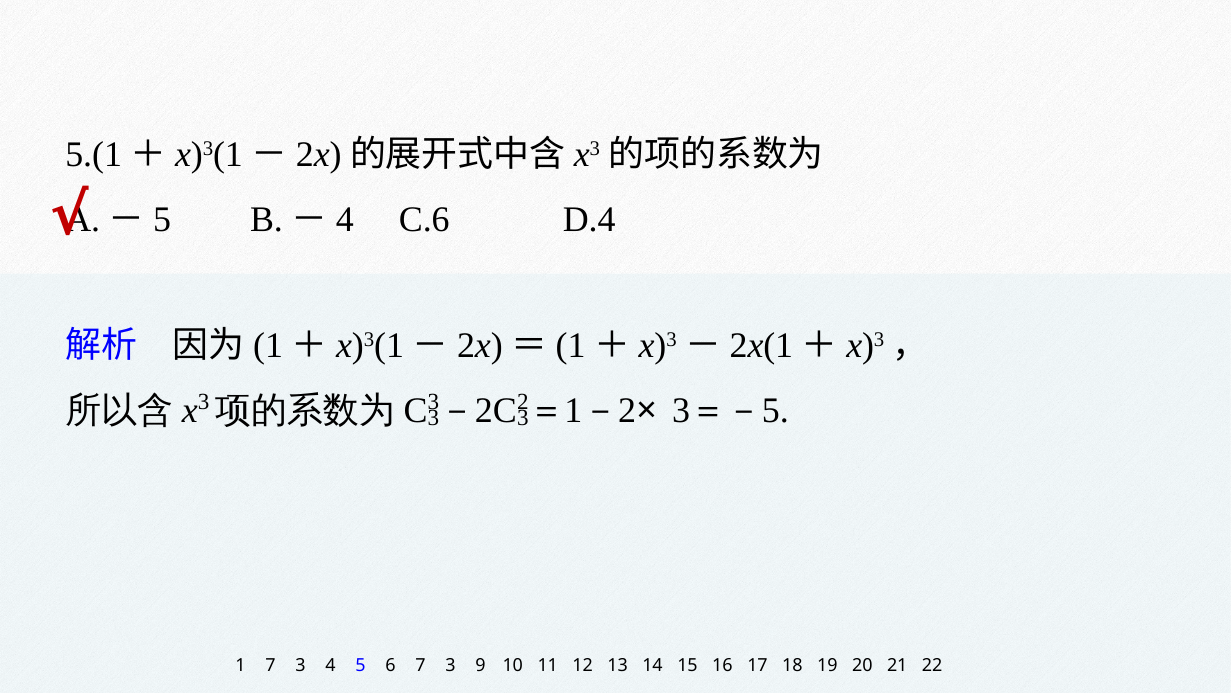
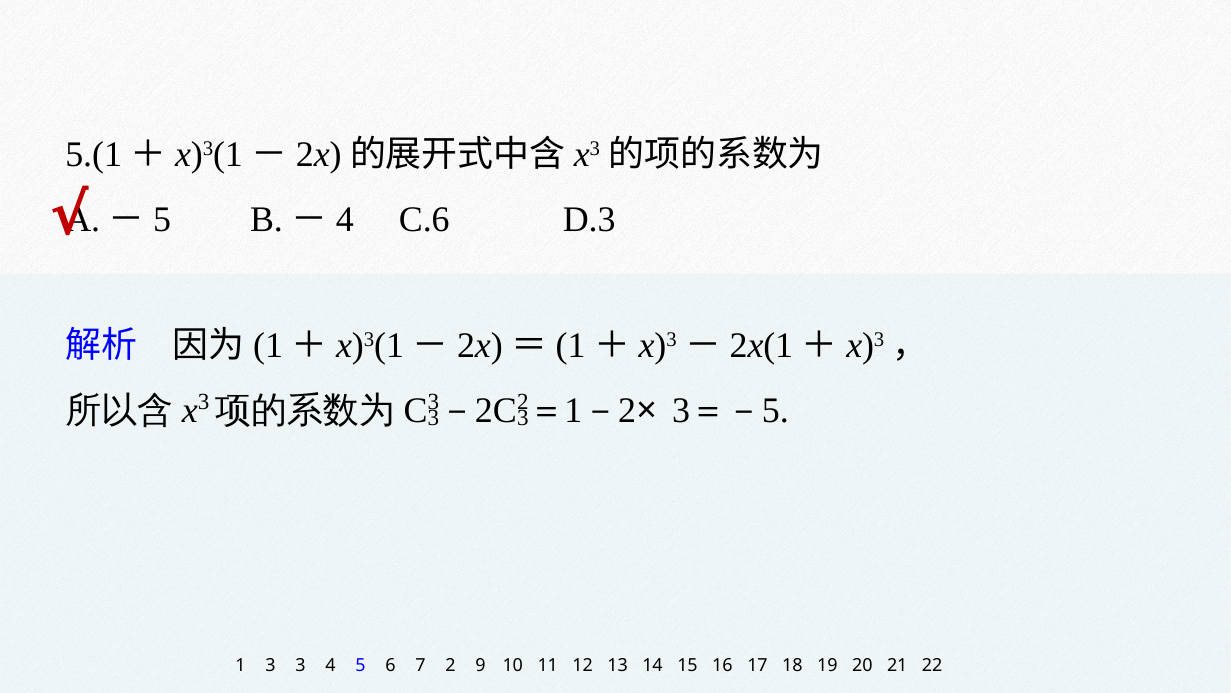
D.4: D.4 -> D.3 (589, 219)
1 7: 7 -> 3 (271, 665)
6 7 3: 3 -> 2 (450, 665)
